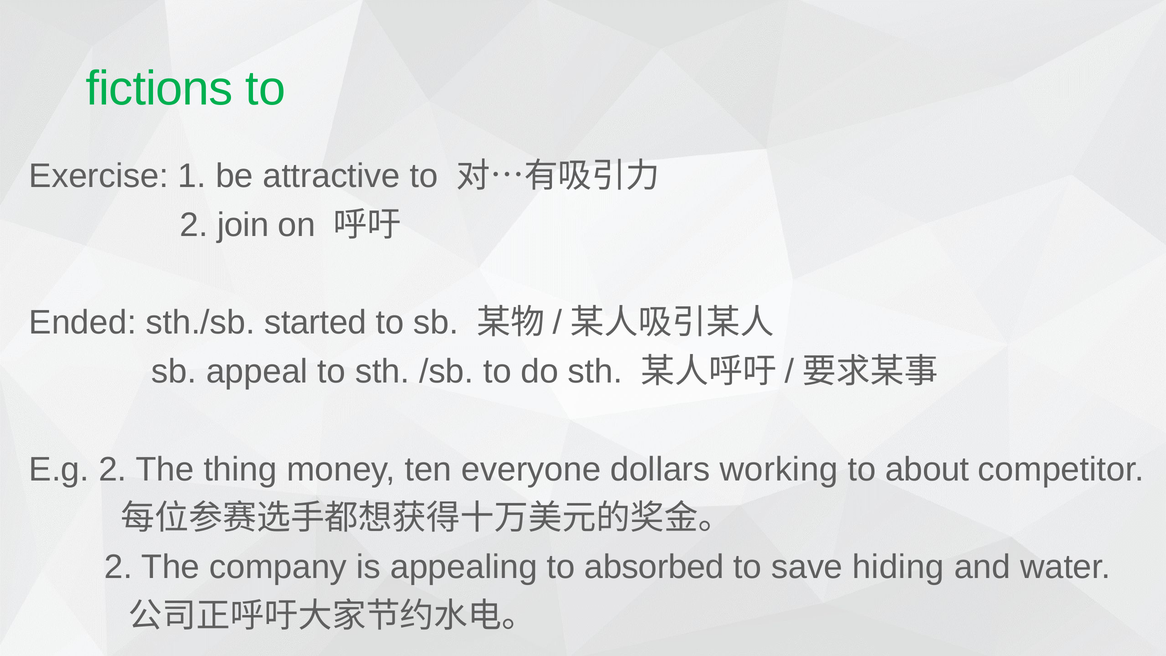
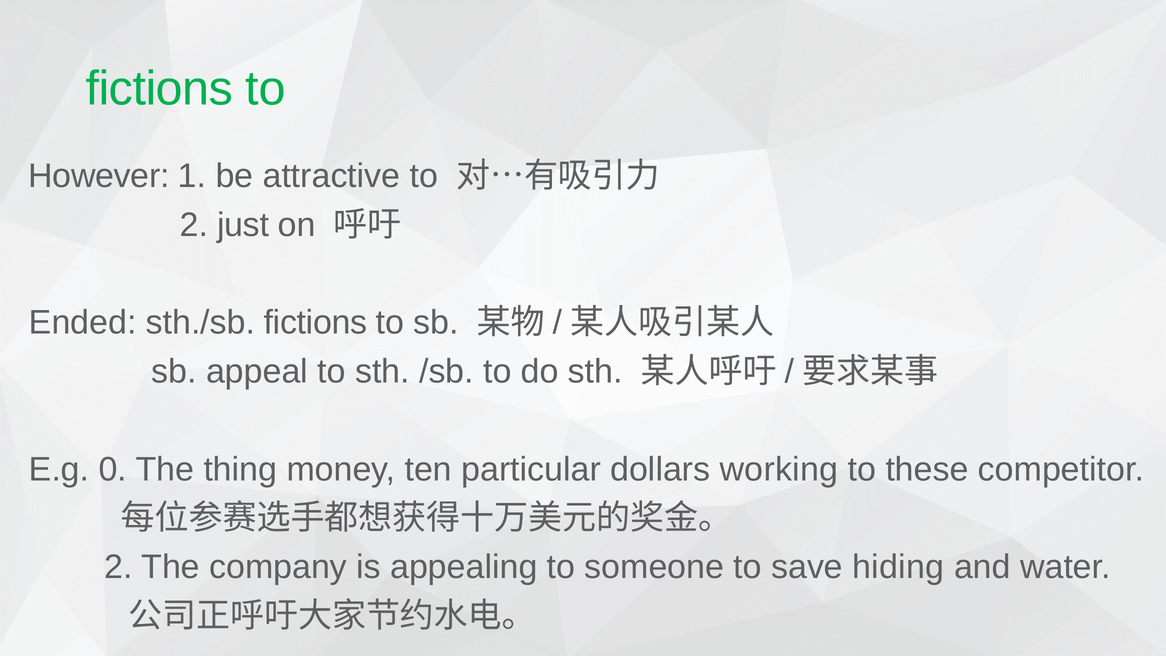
Exercise: Exercise -> However (99, 176)
join: join -> just (243, 225)
sth./sb started: started -> fictions (316, 323)
E.g 2: 2 -> 0 (113, 469)
everyone: everyone -> particular (531, 469)
about: about -> these (927, 469)
absorbed: absorbed -> someone (654, 567)
